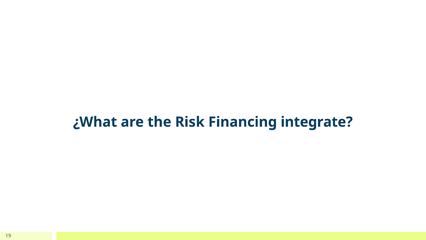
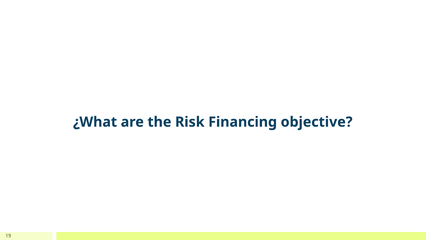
integrate: integrate -> objective (317, 122)
